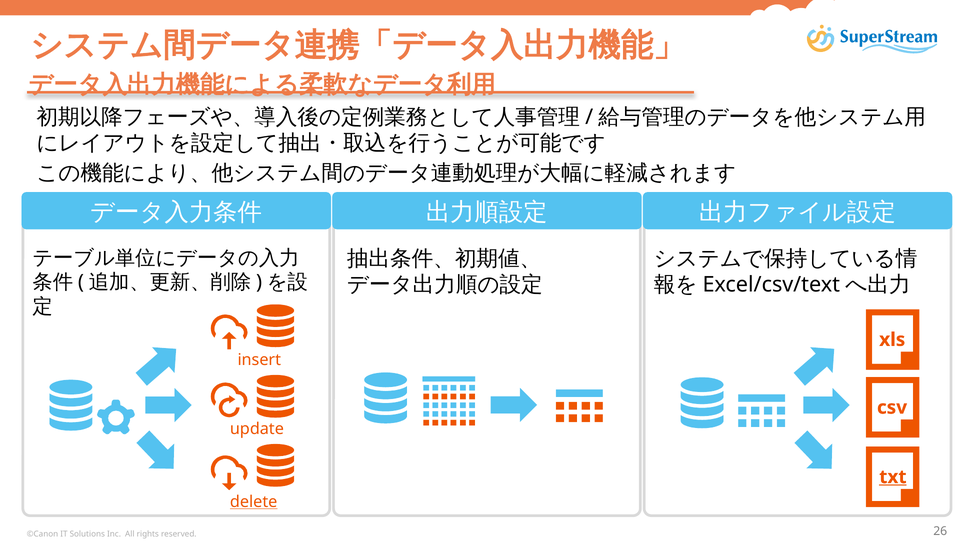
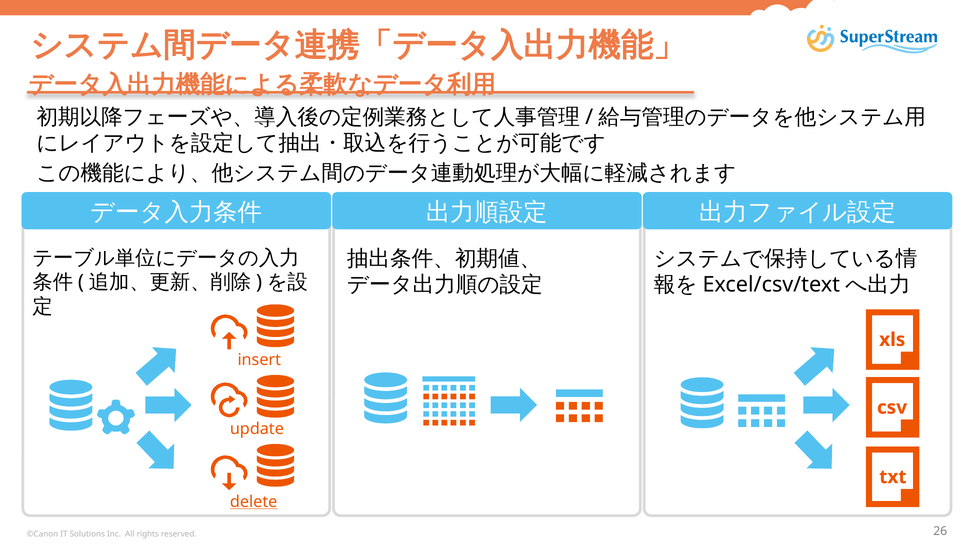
txt underline: present -> none (893, 477)
